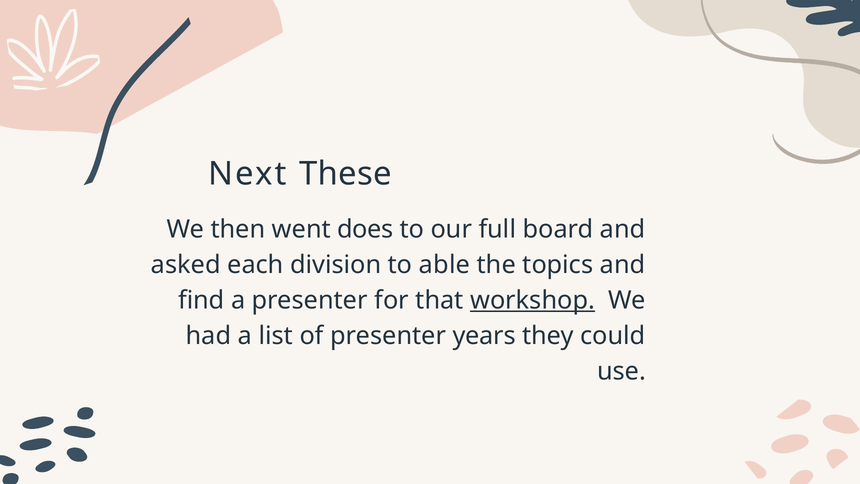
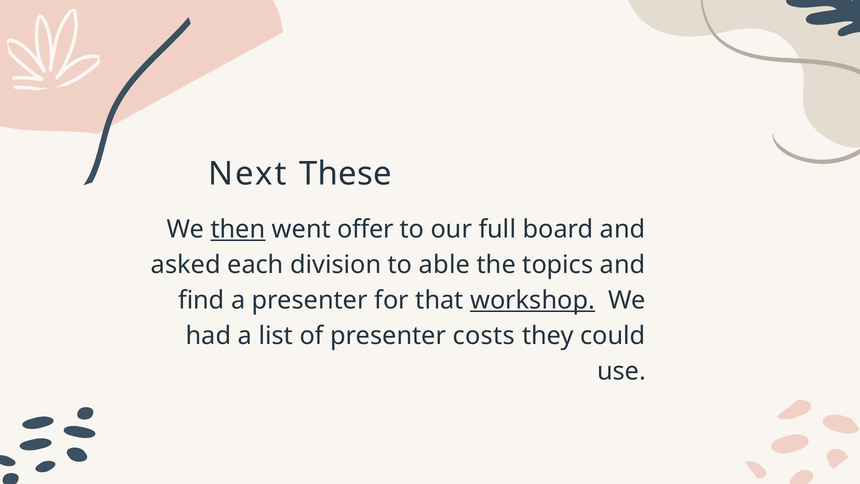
then underline: none -> present (238, 229)
does: does -> offer (365, 229)
years: years -> costs (484, 336)
